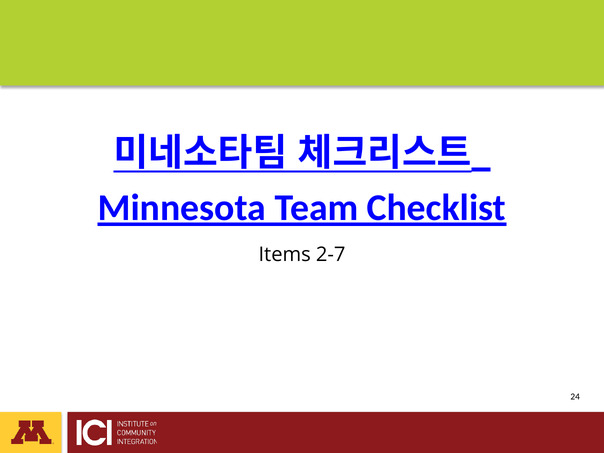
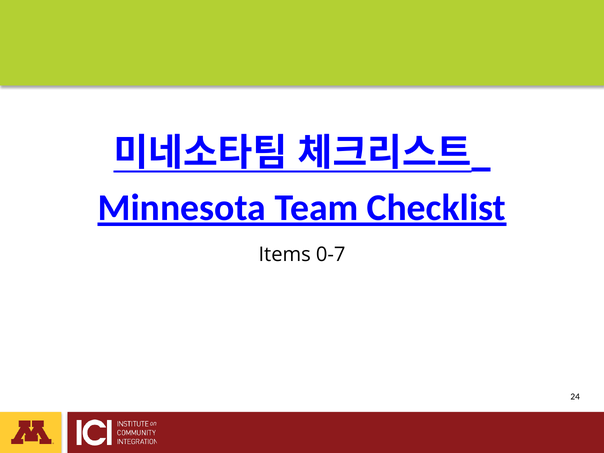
2-7: 2-7 -> 0-7 (331, 254)
